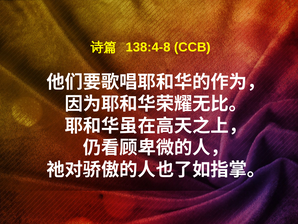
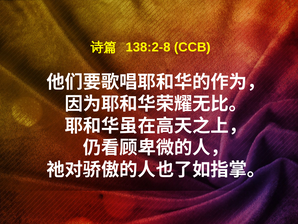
138:4-8: 138:4-8 -> 138:2-8 (148, 47)
